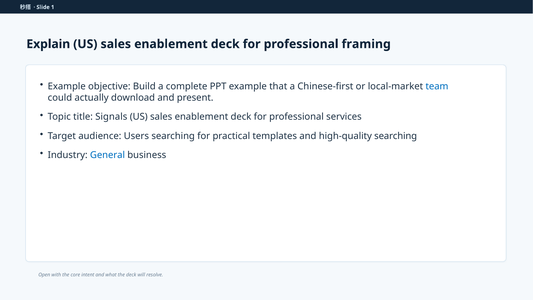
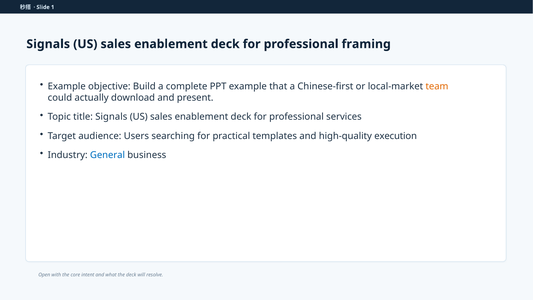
Explain: Explain -> Signals (48, 44)
team colour: blue -> orange (437, 86)
high-quality searching: searching -> execution (396, 136)
